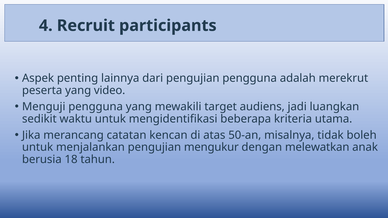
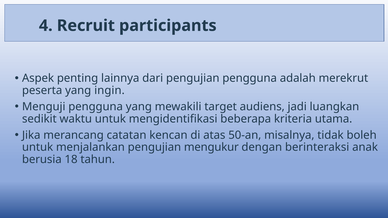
video: video -> ingin (109, 91)
melewatkan: melewatkan -> berinteraksi (317, 147)
